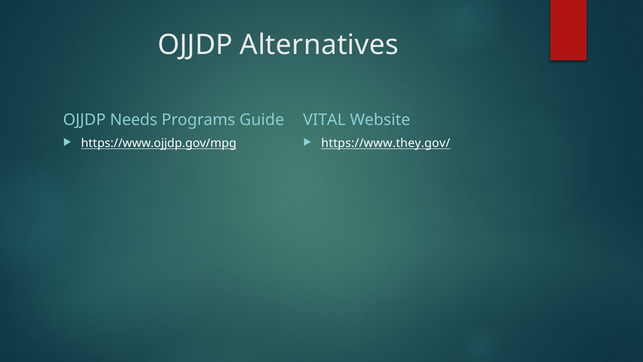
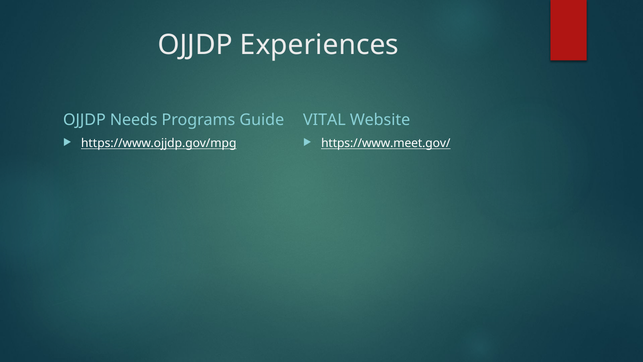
Alternatives: Alternatives -> Experiences (319, 45)
https://www.they.gov/: https://www.they.gov/ -> https://www.meet.gov/ (386, 143)
